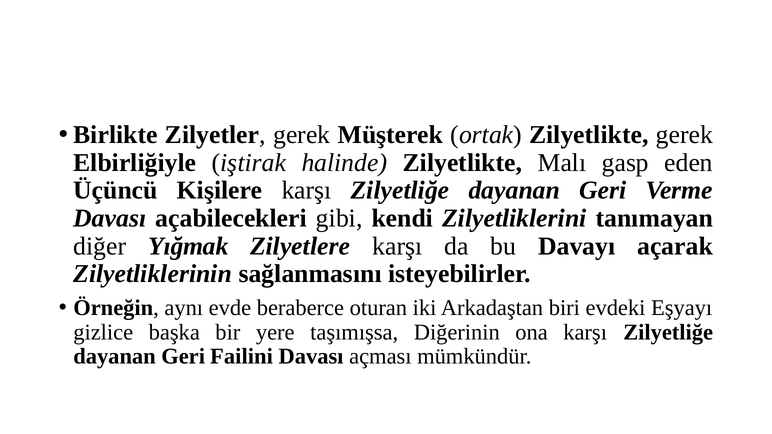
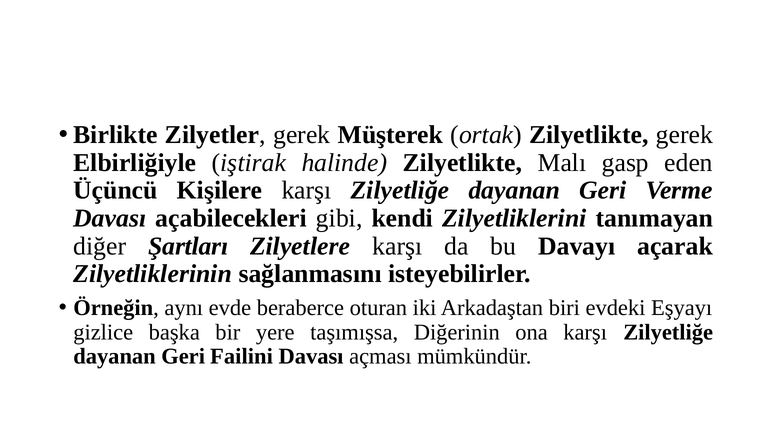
Yığmak: Yığmak -> Şartları (188, 246)
